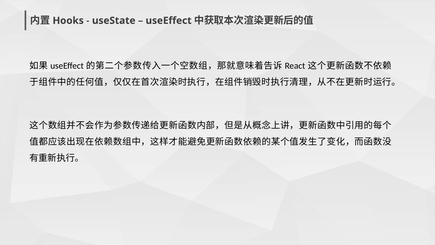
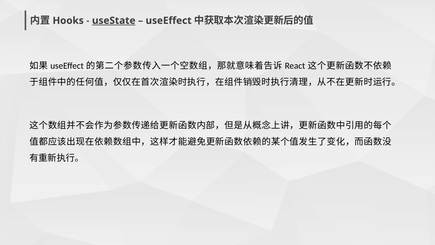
useState underline: none -> present (114, 21)
